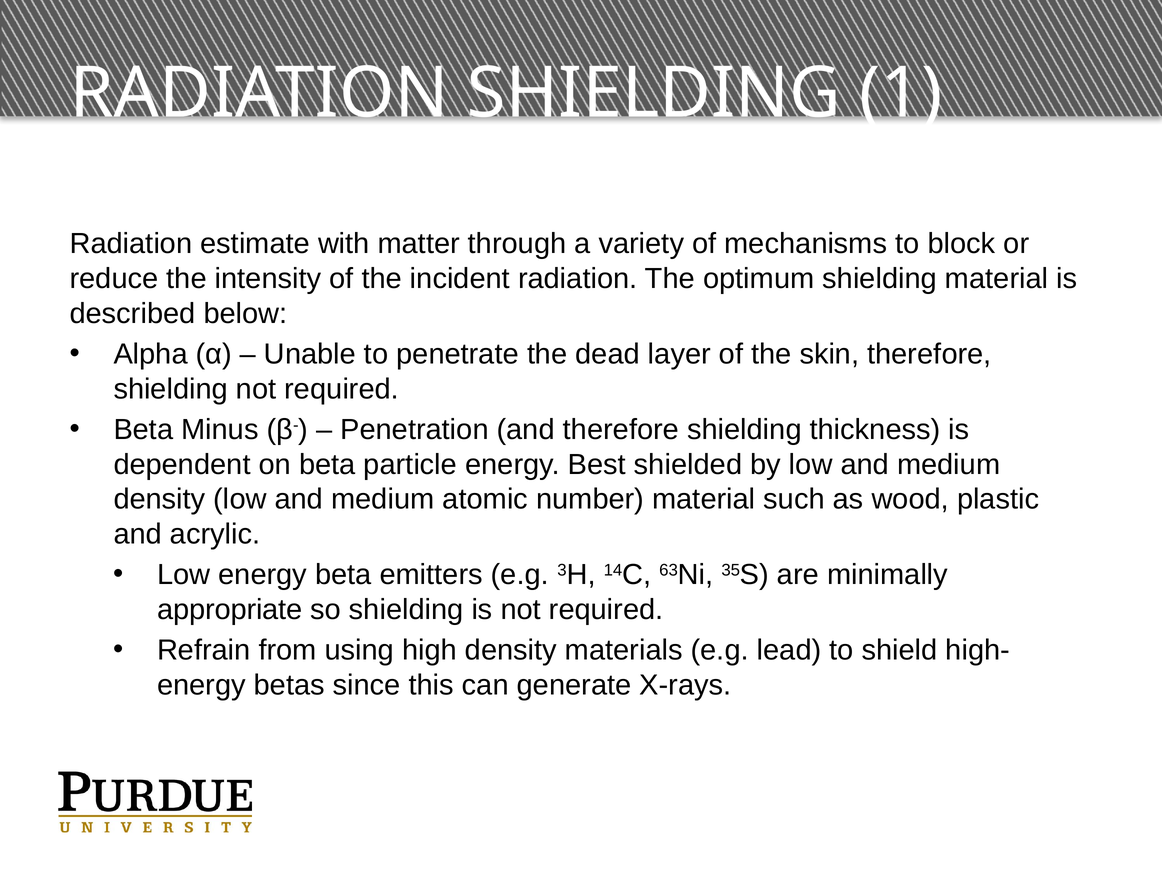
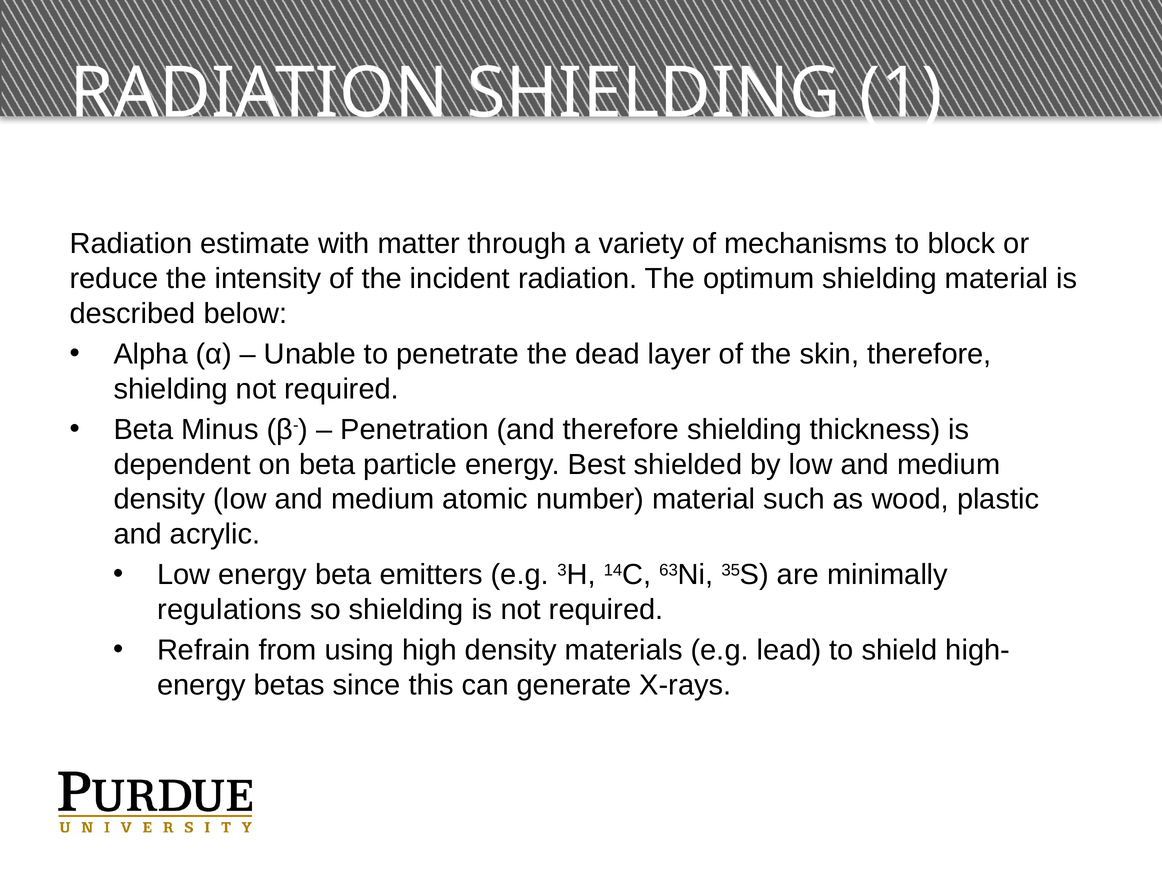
appropriate: appropriate -> regulations (230, 610)
